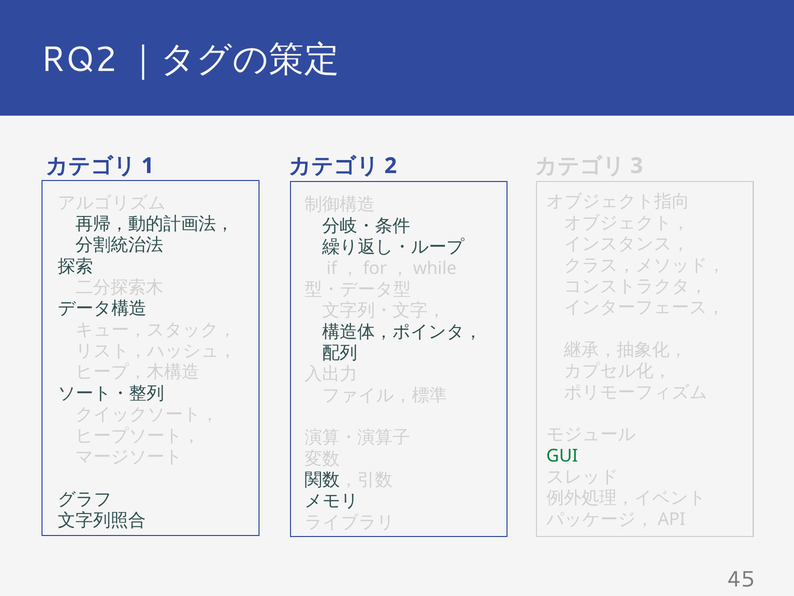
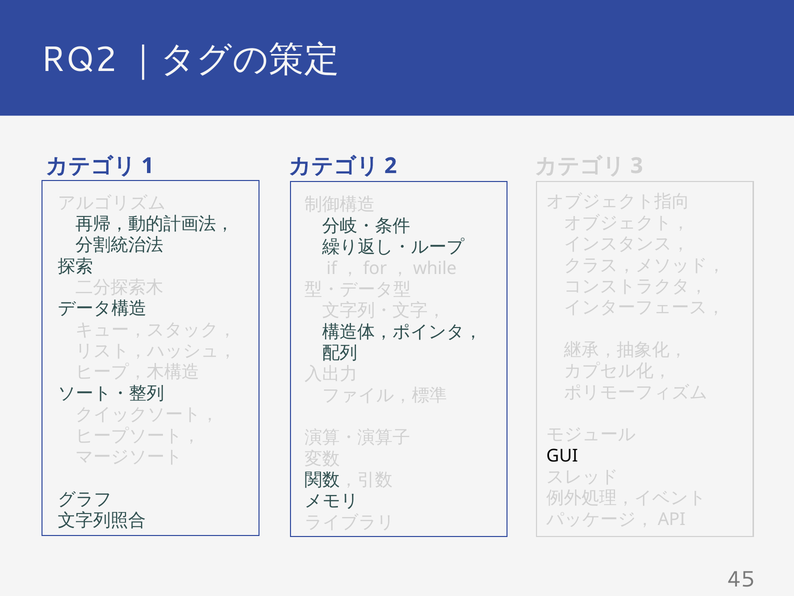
GUI colour: green -> black (562, 455)
